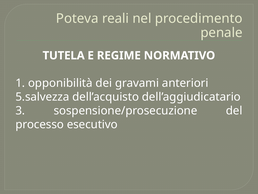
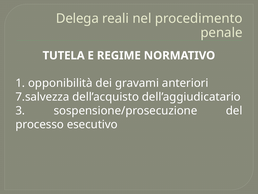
Poteva: Poteva -> Delega (77, 18)
5.salvezza: 5.salvezza -> 7.salvezza (42, 97)
